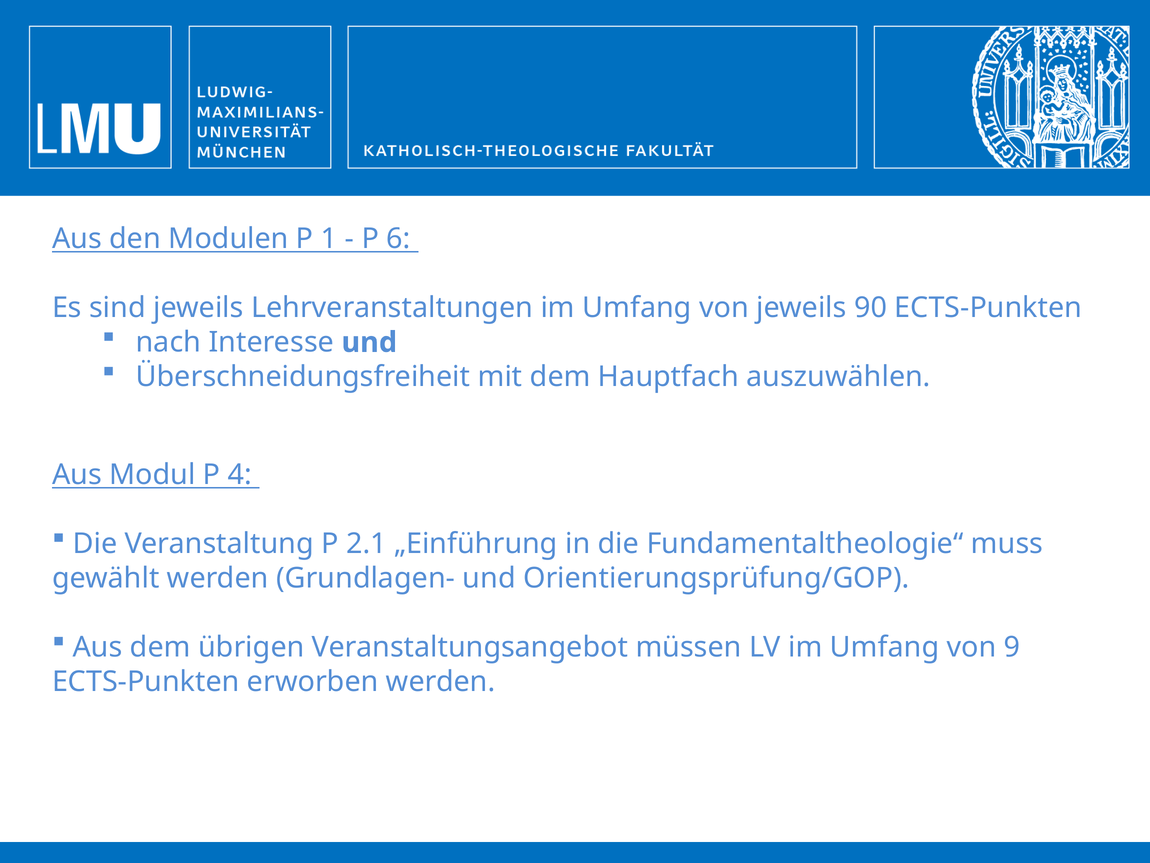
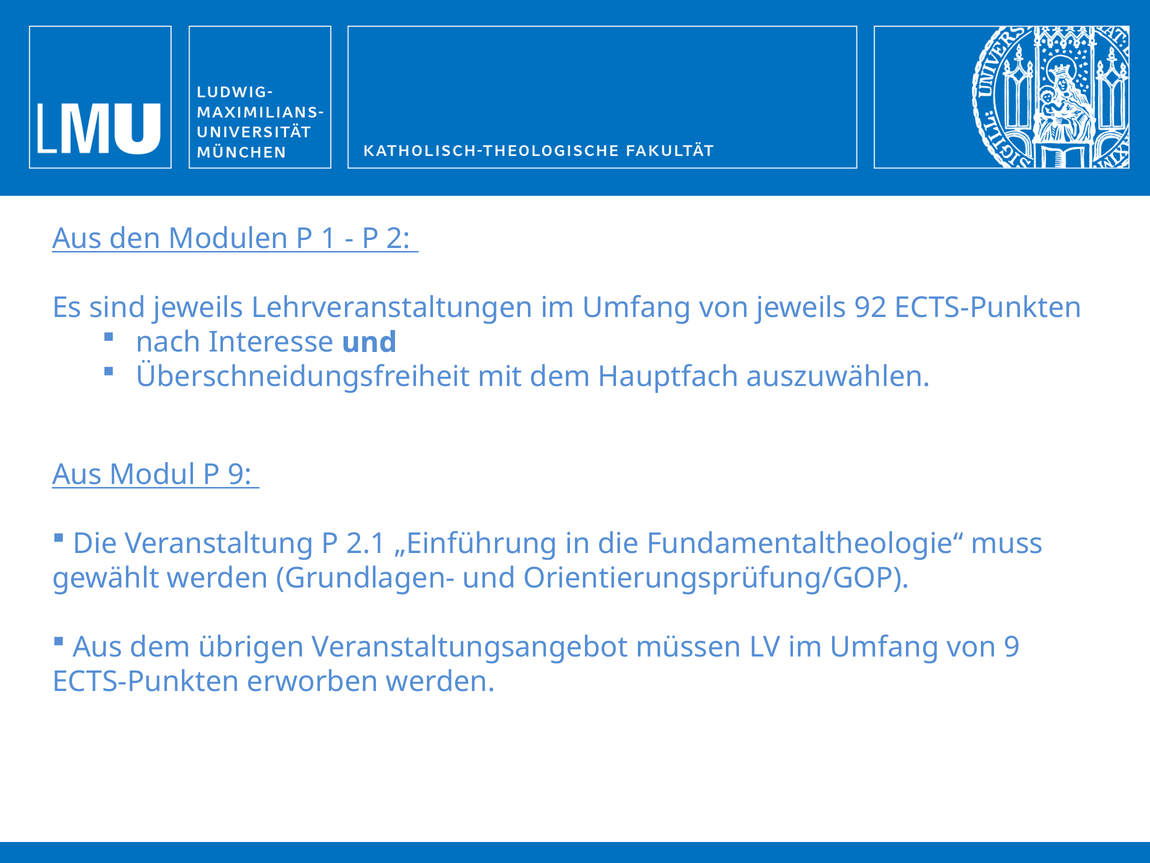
6: 6 -> 2 (398, 239)
90: 90 -> 92 (871, 308)
P 4: 4 -> 9 (240, 474)
